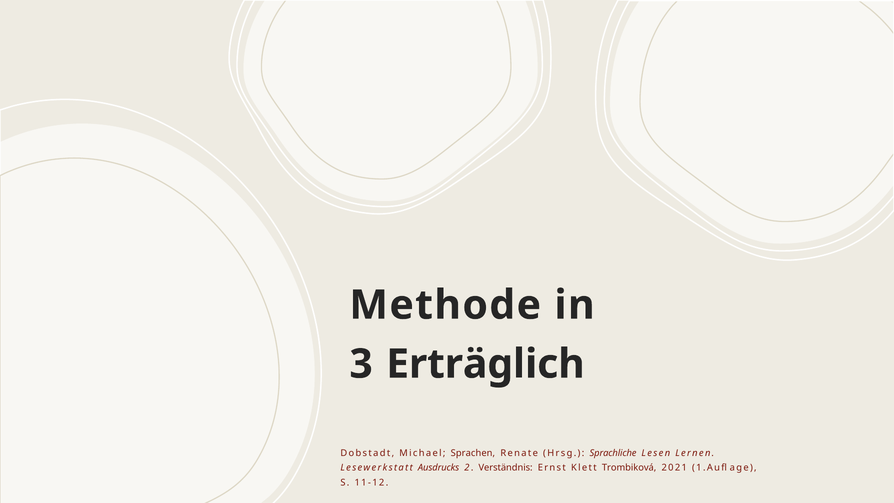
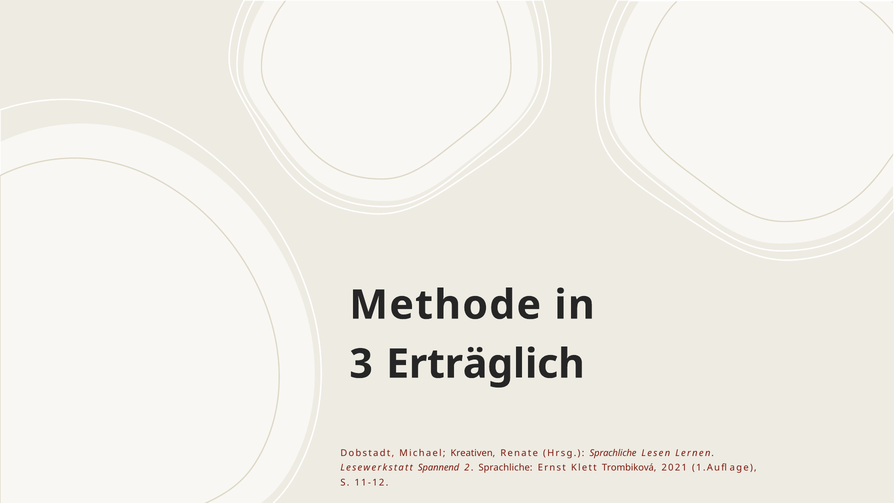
Sprachen: Sprachen -> Kreativen (473, 453)
Ausdrucks: Ausdrucks -> Spannend (439, 468)
2 Verständnis: Verständnis -> Sprachliche (505, 468)
